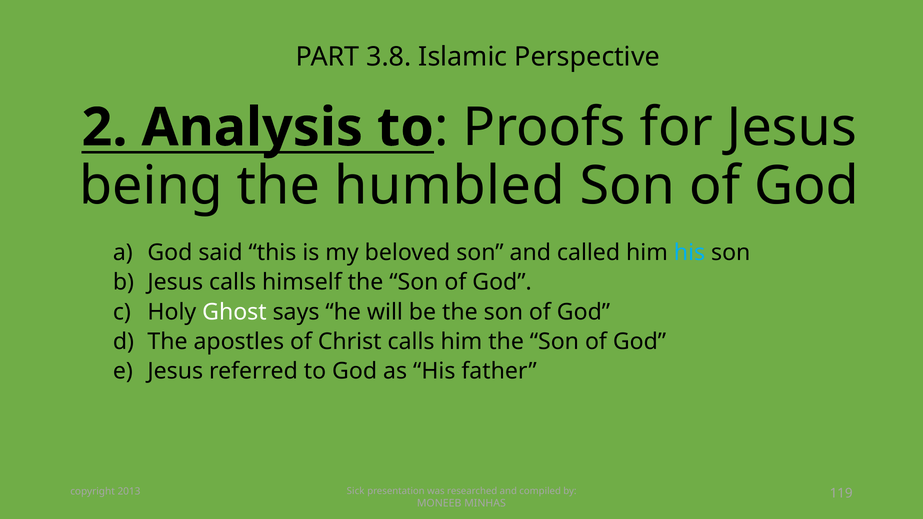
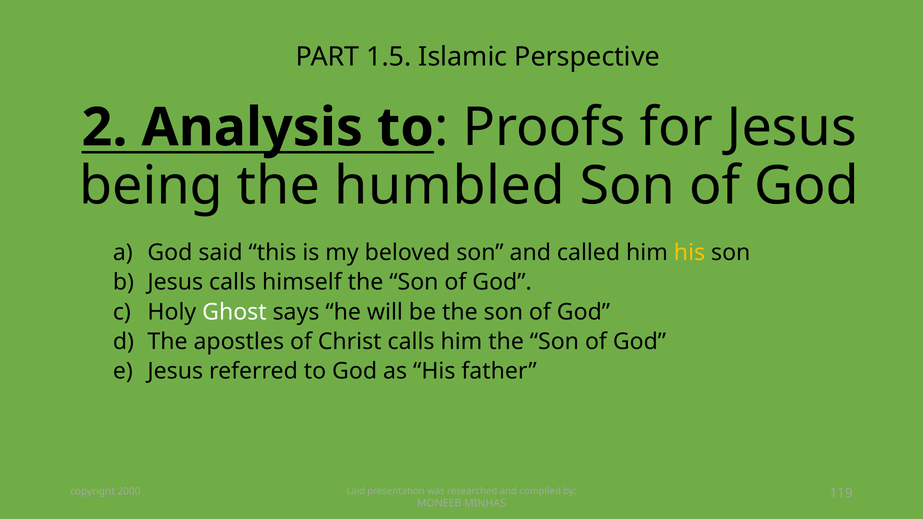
3.8: 3.8 -> 1.5 (389, 57)
his colour: light blue -> yellow (689, 253)
Sick: Sick -> Laid (356, 491)
2013: 2013 -> 2000 (129, 491)
